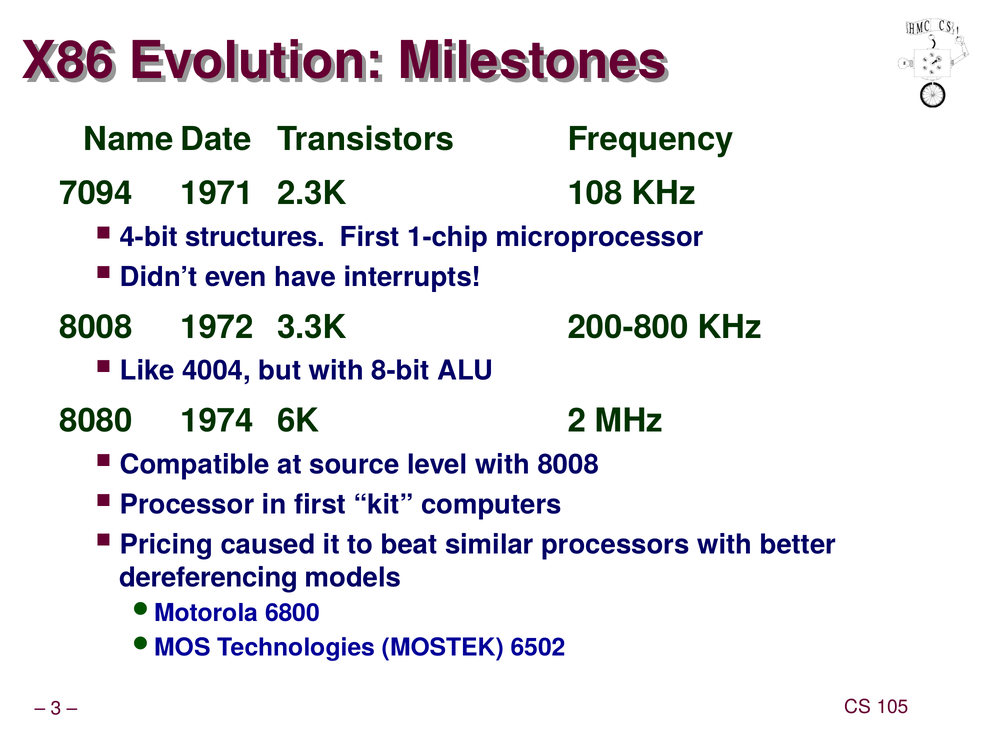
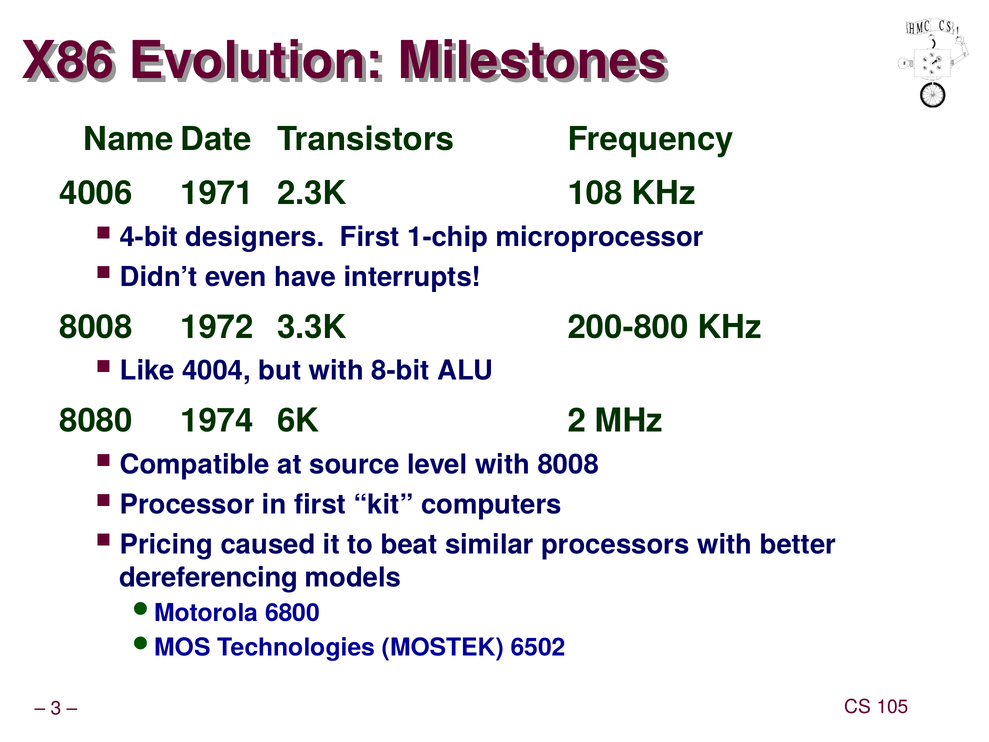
7094: 7094 -> 4006 (96, 193)
structures: structures -> designers (255, 237)
